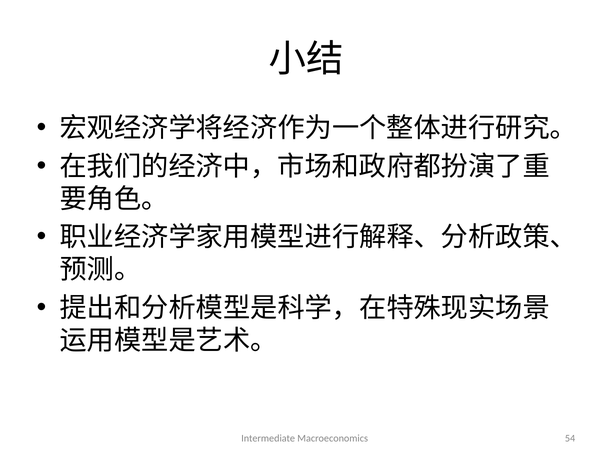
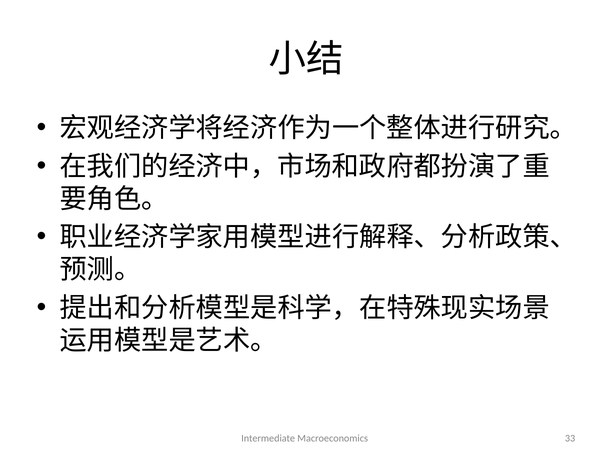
54: 54 -> 33 (570, 438)
